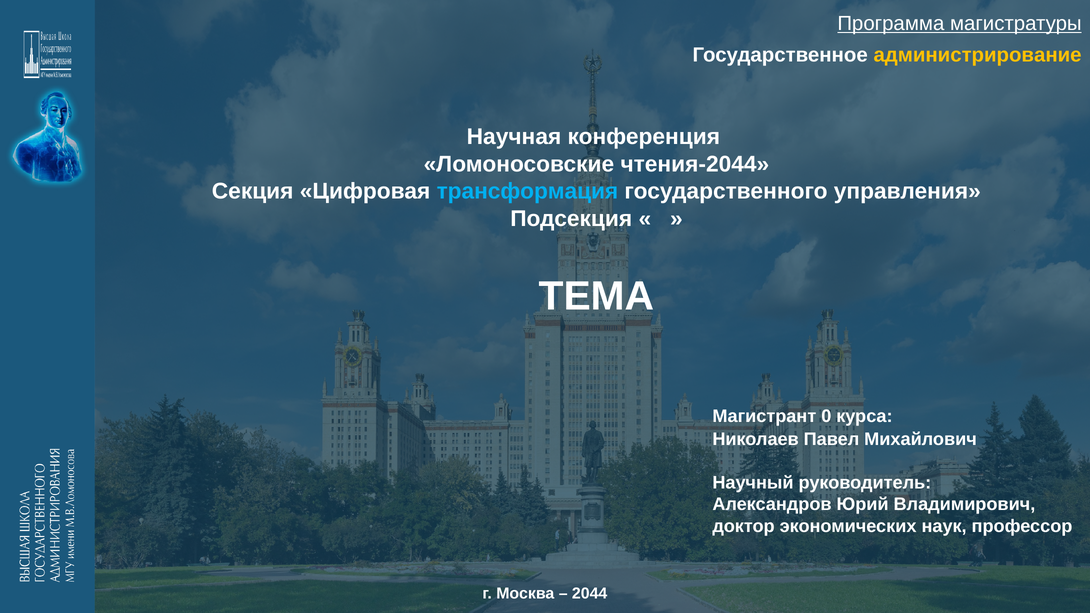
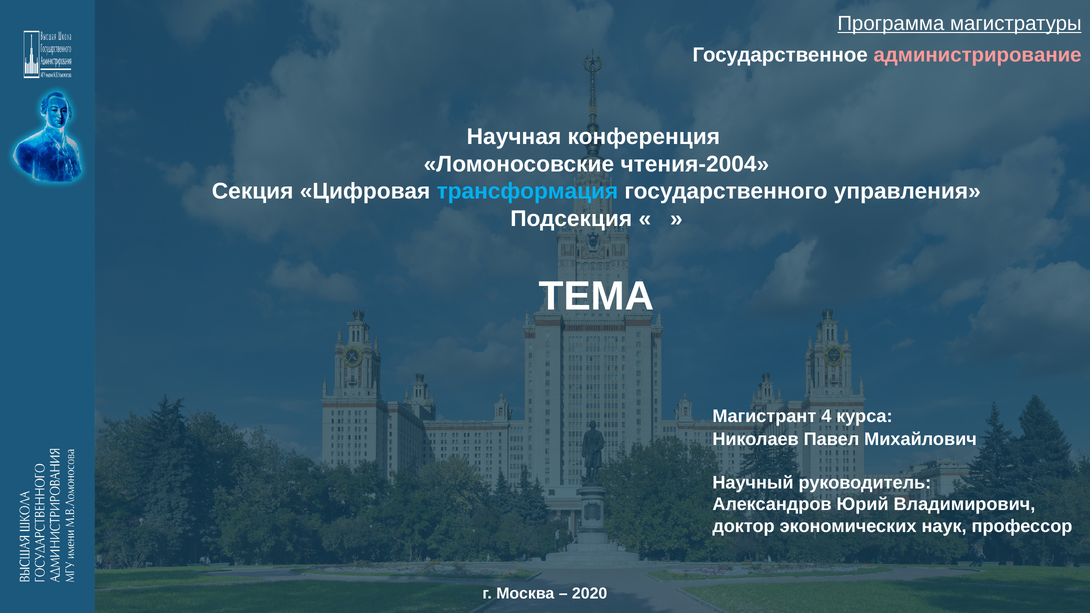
администрирование colour: yellow -> pink (978, 55)
чтения-2044: чтения-2044 -> чтения-2004 (695, 164)
0: 0 -> 4 (826, 416)
2044: 2044 -> 2020 (590, 593)
